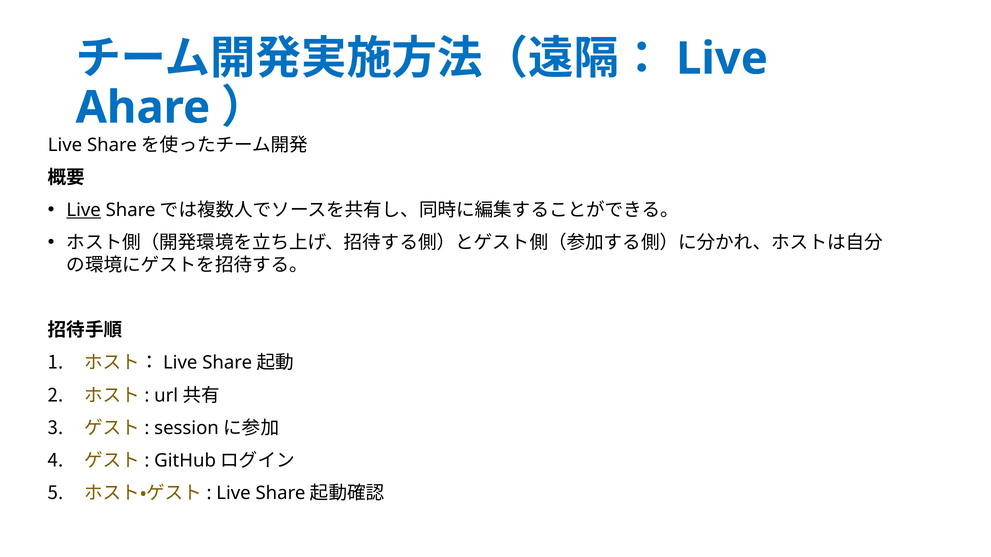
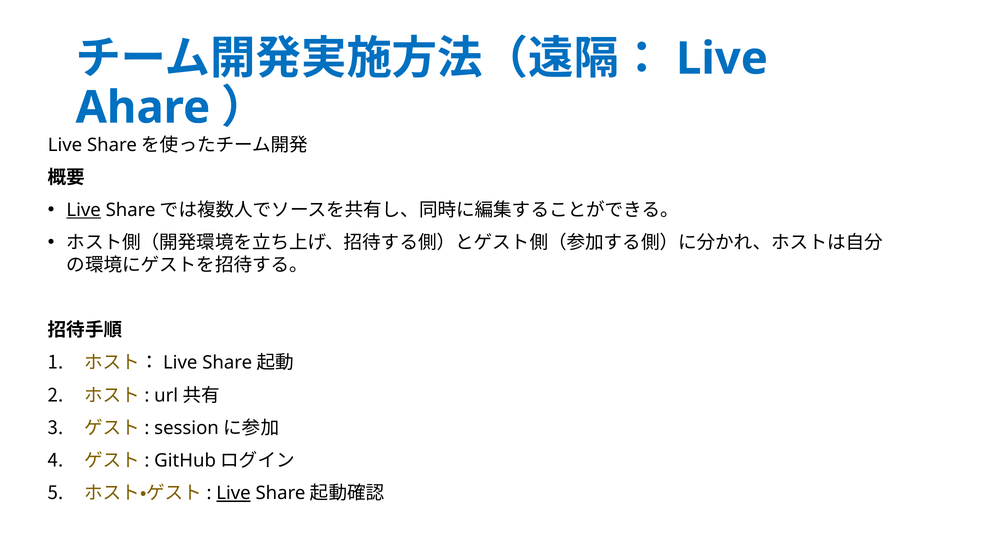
Live underline: none -> present (233, 494)
